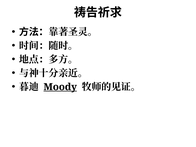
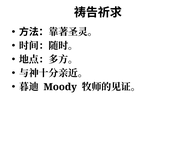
Moody underline: present -> none (60, 87)
